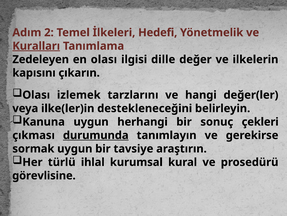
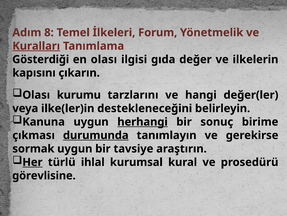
2: 2 -> 8 (49, 32)
Hedefi: Hedefi -> Forum (158, 32)
Zedeleyen: Zedeleyen -> Gösterdiği (41, 59)
dille: dille -> gıda (163, 59)
izlemek: izlemek -> kurumu (79, 95)
herhangi underline: none -> present (143, 121)
çekleri: çekleri -> birime (260, 121)
Her underline: none -> present (32, 162)
